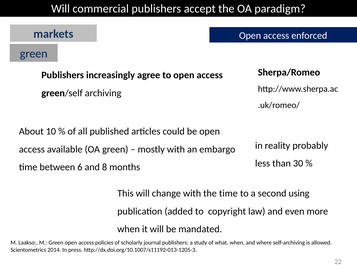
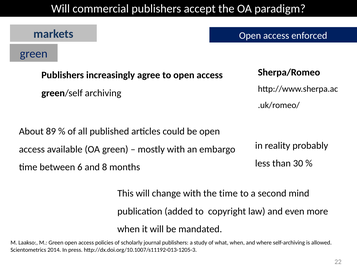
10: 10 -> 89 (51, 131)
using: using -> mind (299, 193)
